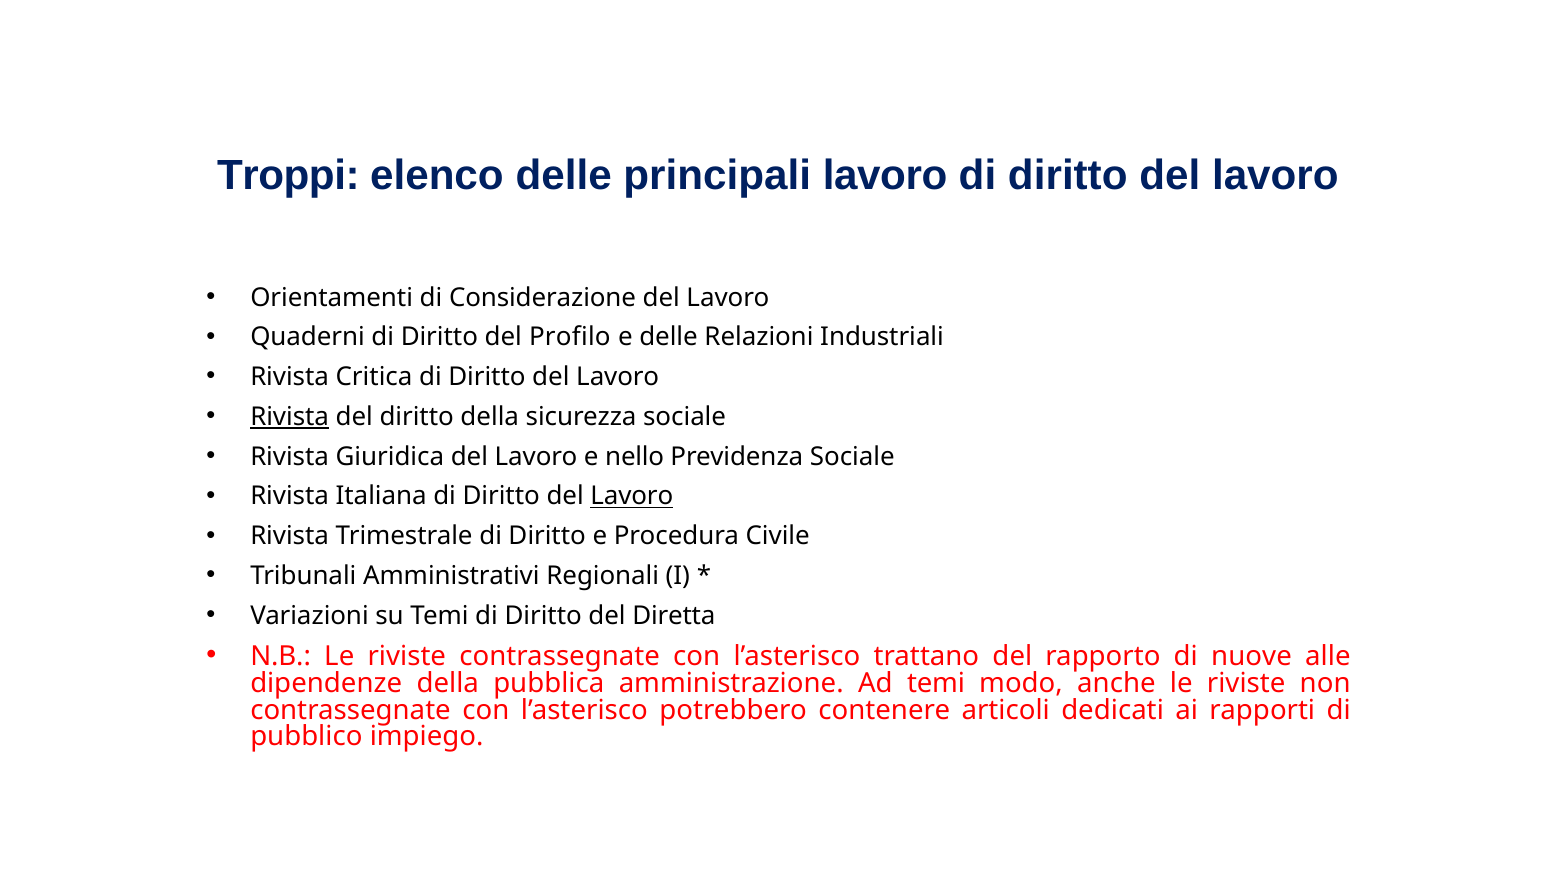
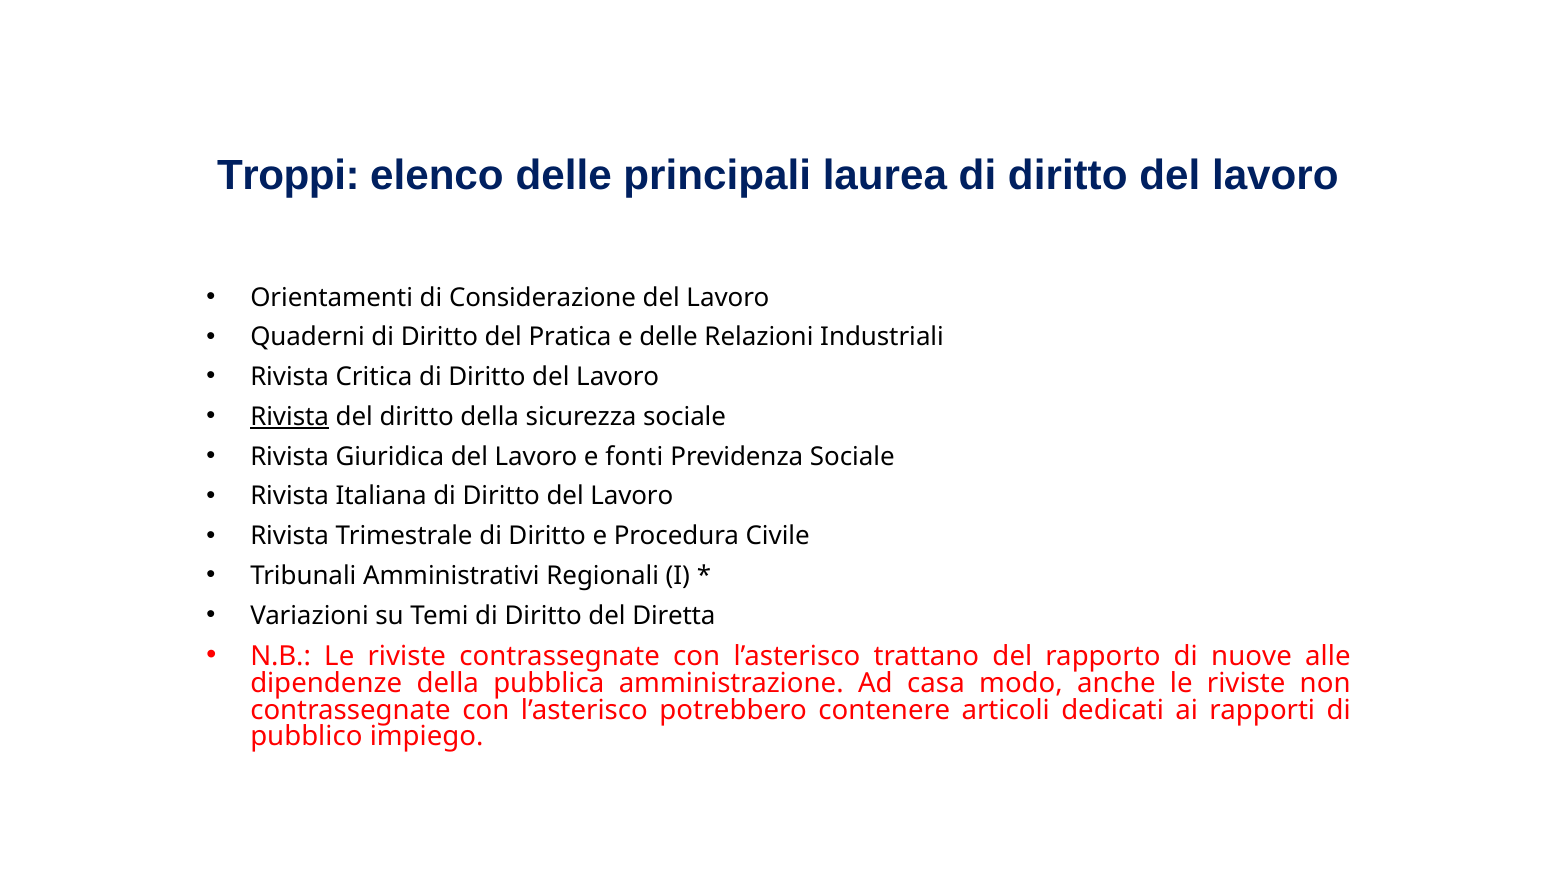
principali lavoro: lavoro -> laurea (885, 176)
Profilo: Profilo -> Pratica (570, 337)
nello: nello -> fonti (634, 457)
Lavoro underline: present -> none (632, 497)
Ad temi: temi -> casa (936, 683)
